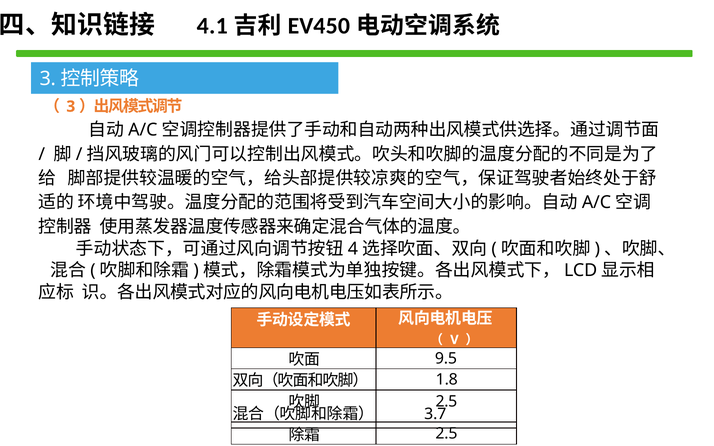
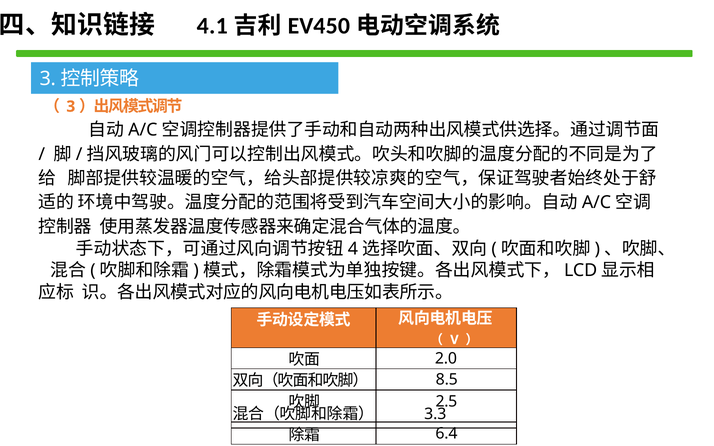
9.5: 9.5 -> 2.0 (446, 359)
1.8: 1.8 -> 8.5 (447, 380)
3.7: 3.7 -> 3.3 (435, 414)
2.5: 2.5 -> 6.4 (446, 434)
